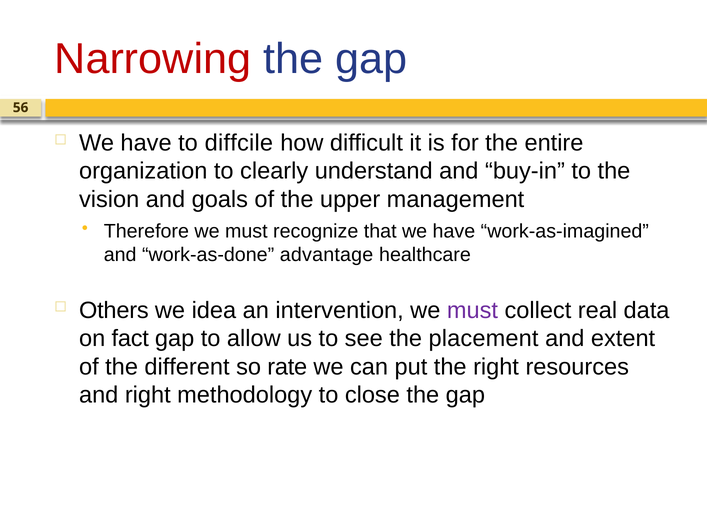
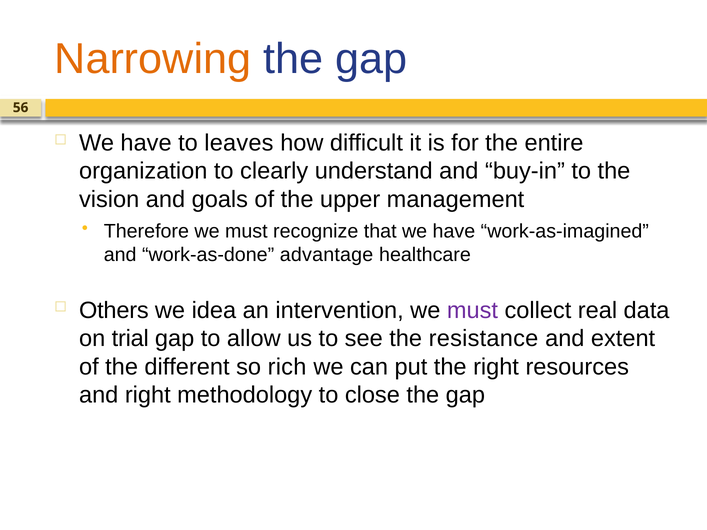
Narrowing colour: red -> orange (153, 59)
diffcile: diffcile -> leaves (239, 143)
fact: fact -> trial (130, 339)
placement: placement -> resistance (483, 339)
rate: rate -> rich (287, 367)
